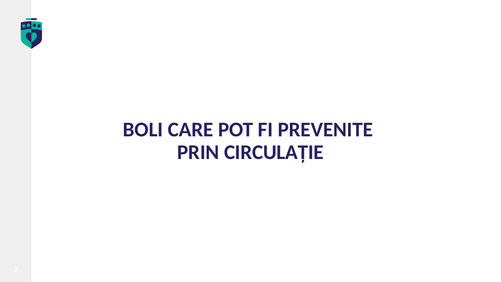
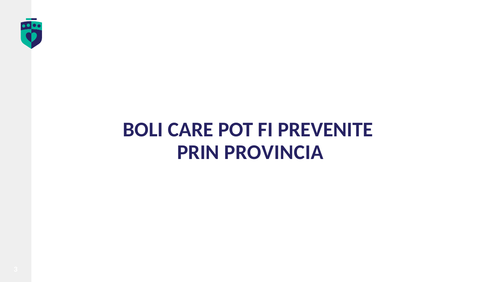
CIRCULAȚIE: CIRCULAȚIE -> PROVINCIA (274, 152)
